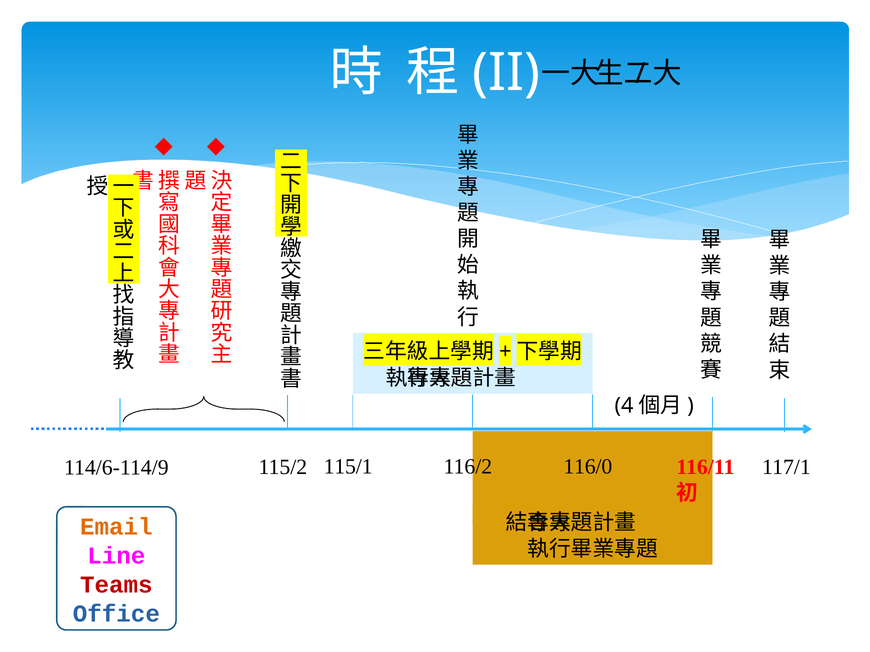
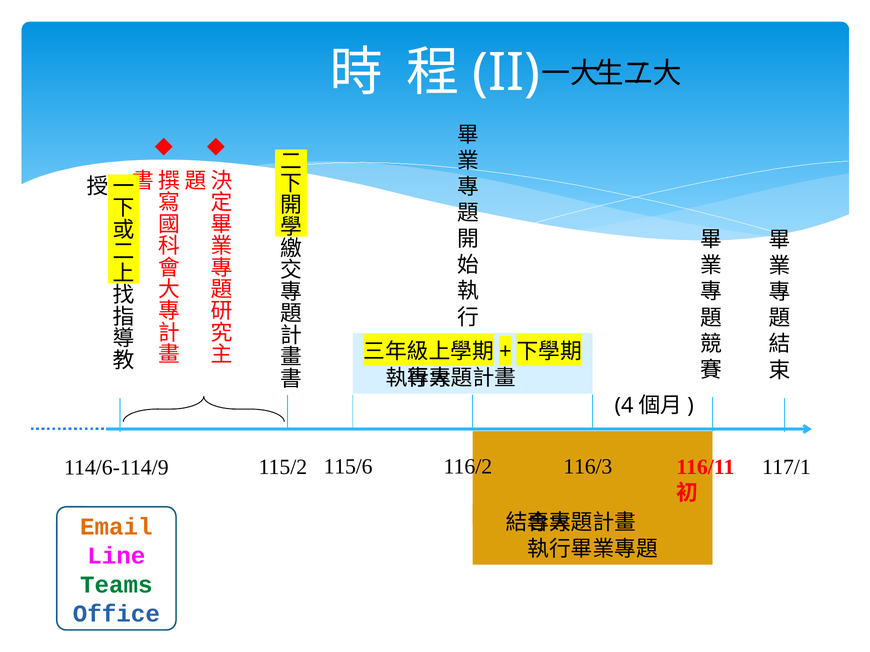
115/1: 115/1 -> 115/6 (348, 467)
116/0: 116/0 -> 116/3 (588, 467)
Teams colour: red -> green (116, 585)
